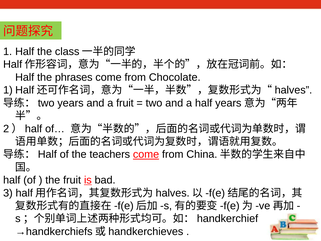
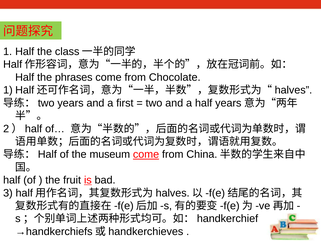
a fruit: fruit -> first (125, 103)
teachers: teachers -> museum (110, 154)
